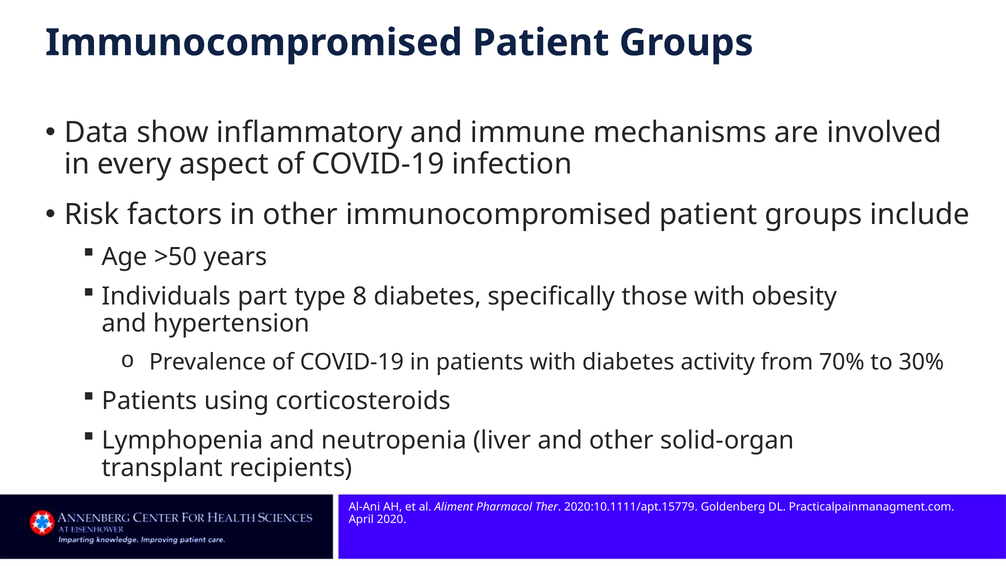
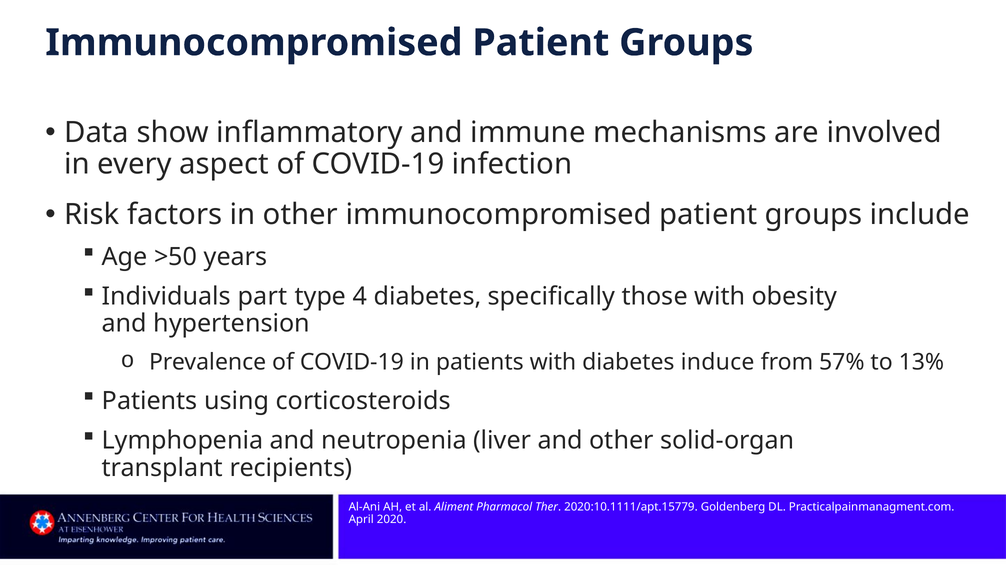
8: 8 -> 4 (360, 296)
activity: activity -> induce (718, 362)
70%: 70% -> 57% (842, 362)
30%: 30% -> 13% (921, 362)
